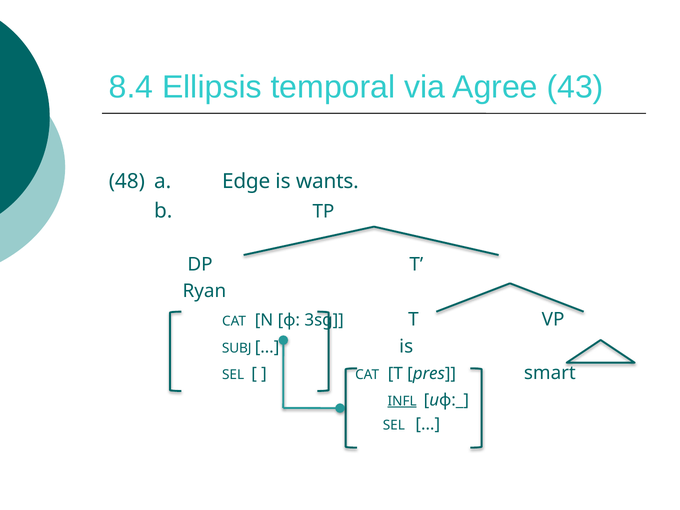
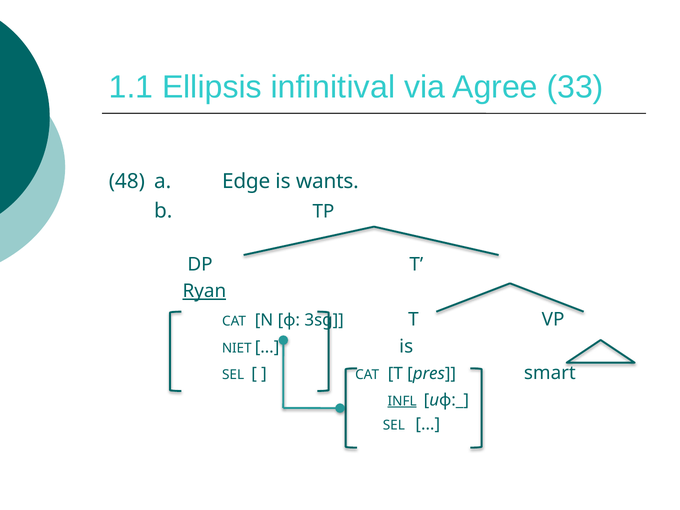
8.4: 8.4 -> 1.1 (131, 87)
temporal: temporal -> infinitival (333, 87)
43: 43 -> 33 (575, 87)
Ryan underline: none -> present (204, 291)
SUBJ: SUBJ -> NIET (237, 348)
